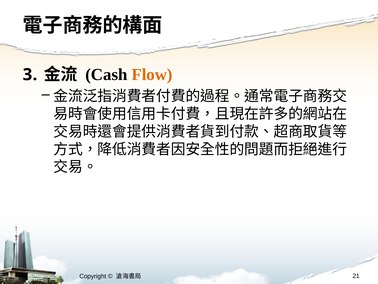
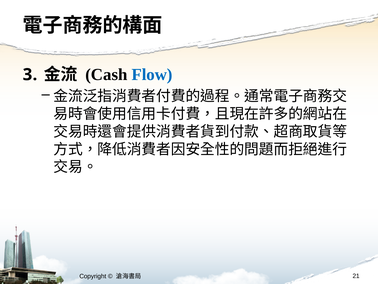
Flow colour: orange -> blue (152, 75)
